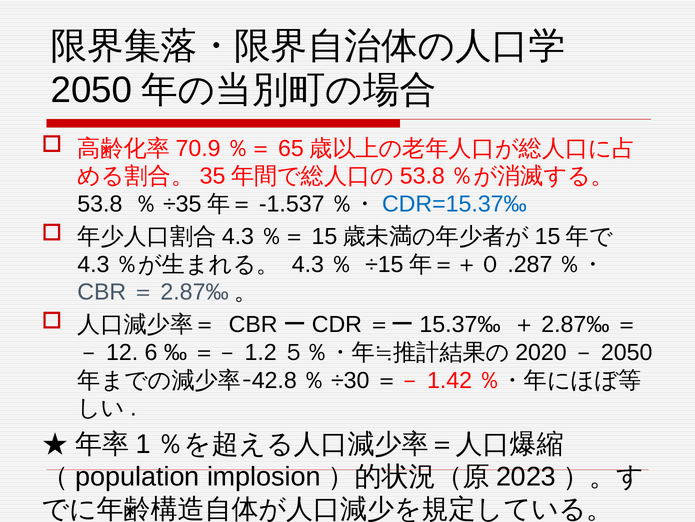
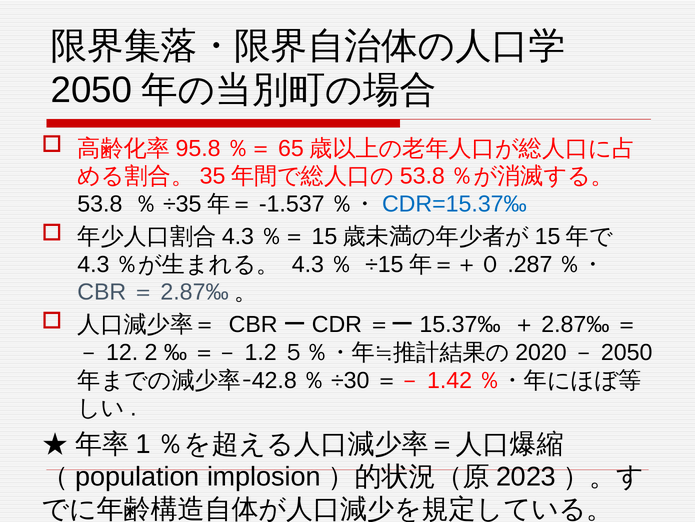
70.9: 70.9 -> 95.8 (198, 148)
6: 6 -> 2 (151, 352)
